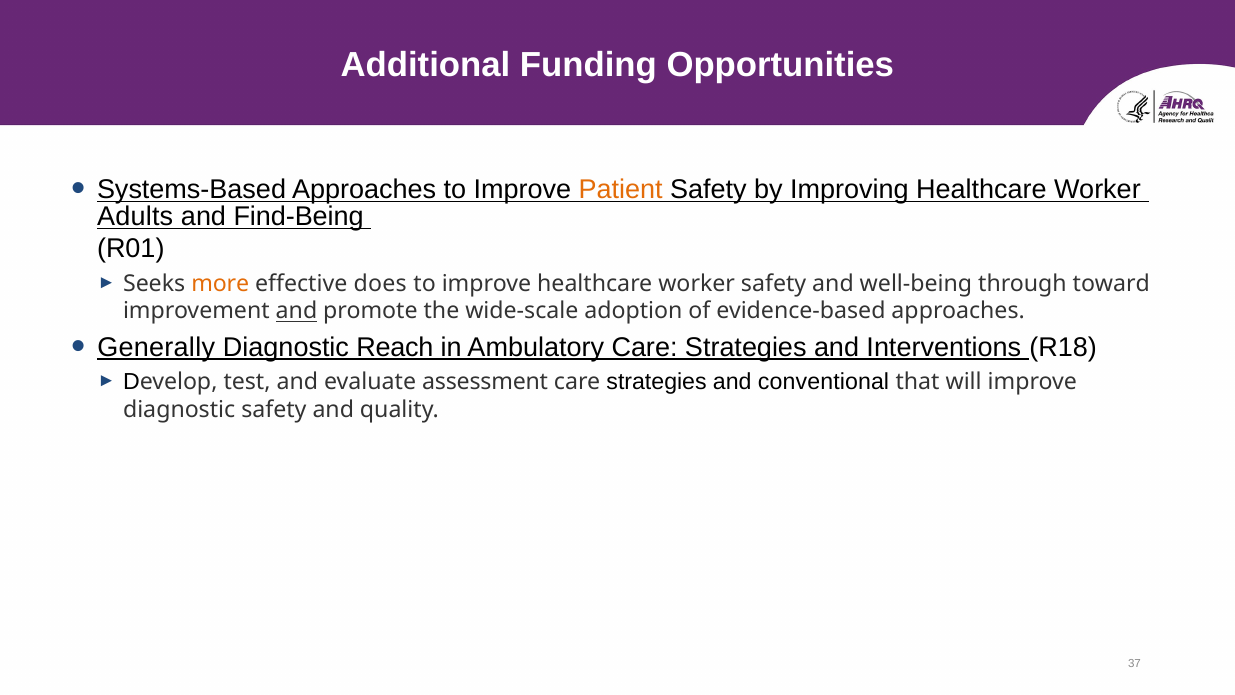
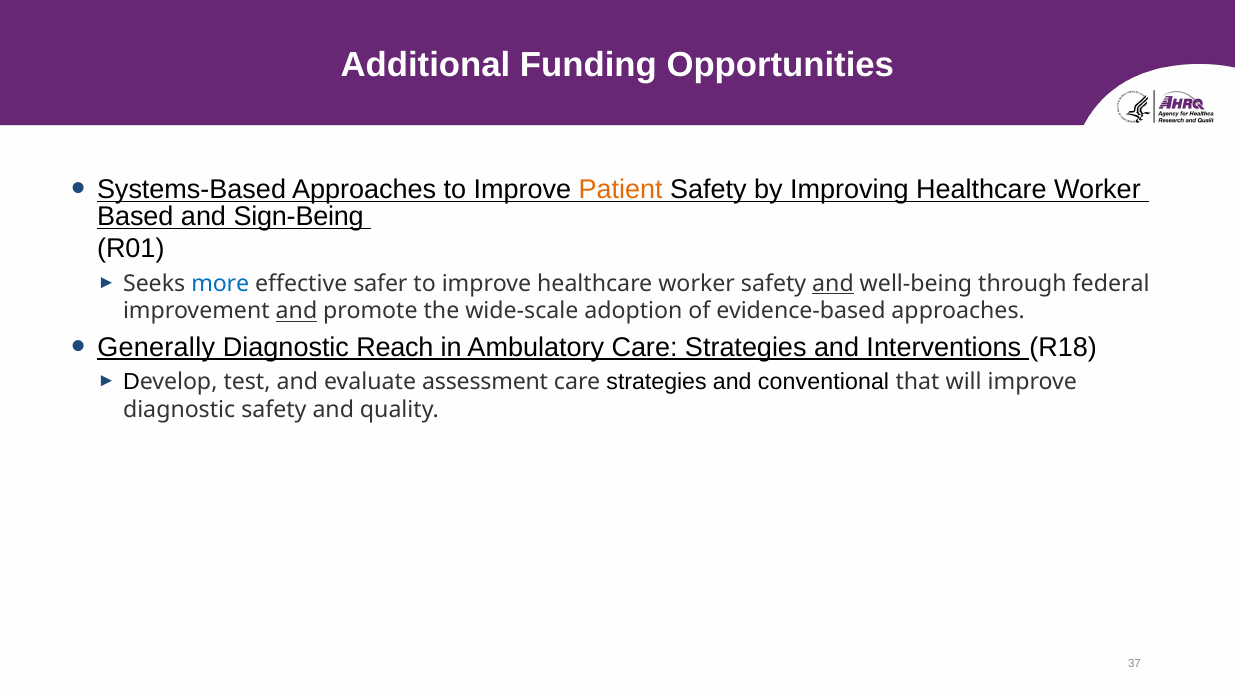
Adults: Adults -> Based (135, 217)
Find-Being: Find-Being -> Sign-Being (299, 217)
more colour: orange -> blue (220, 283)
does: does -> safer (380, 283)
and underline: none -> present (833, 283)
toward: toward -> federal (1111, 283)
